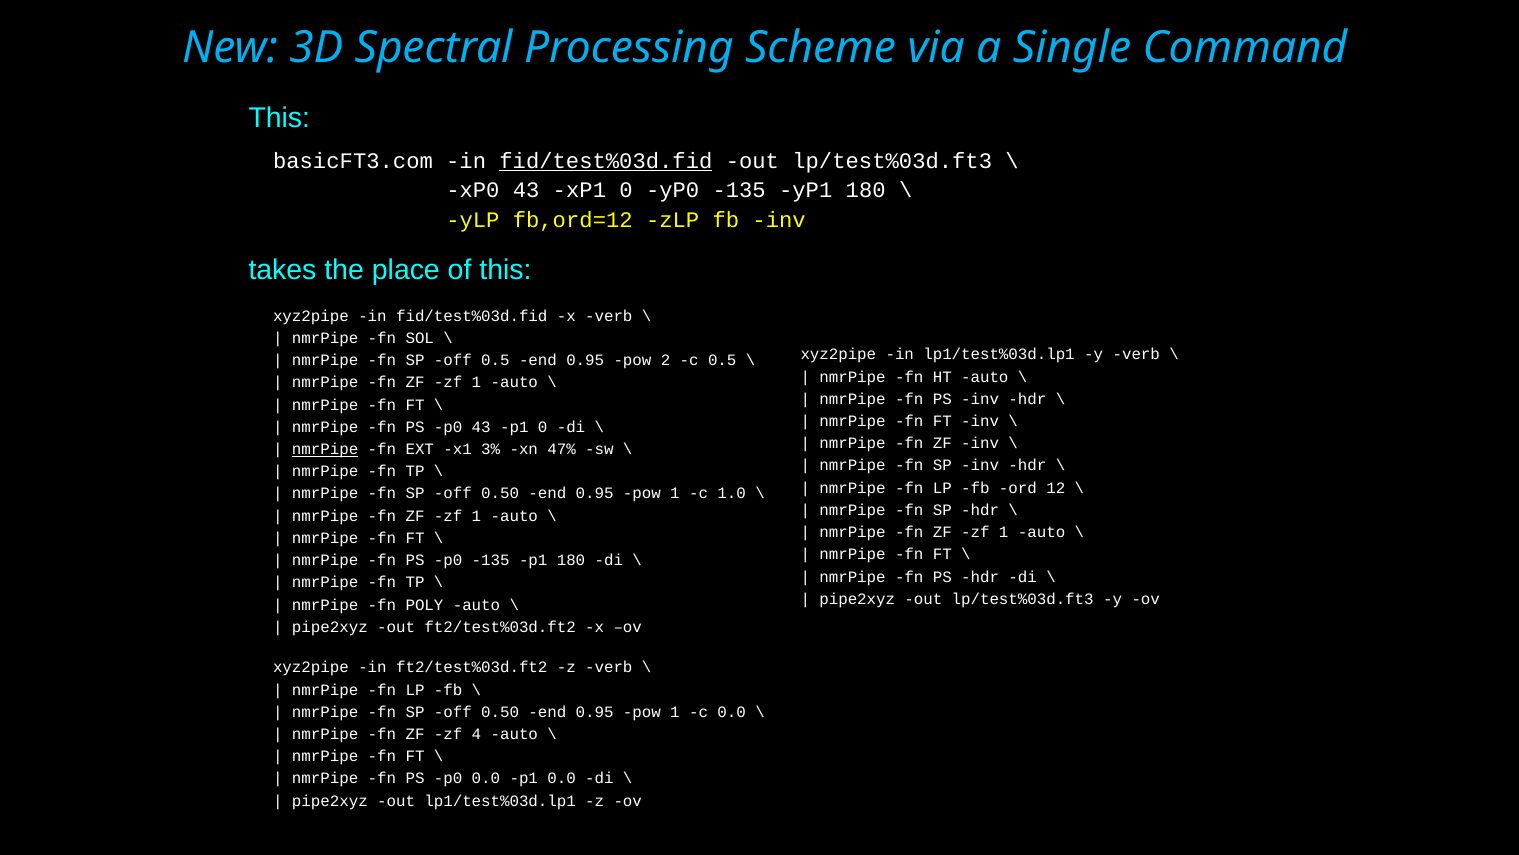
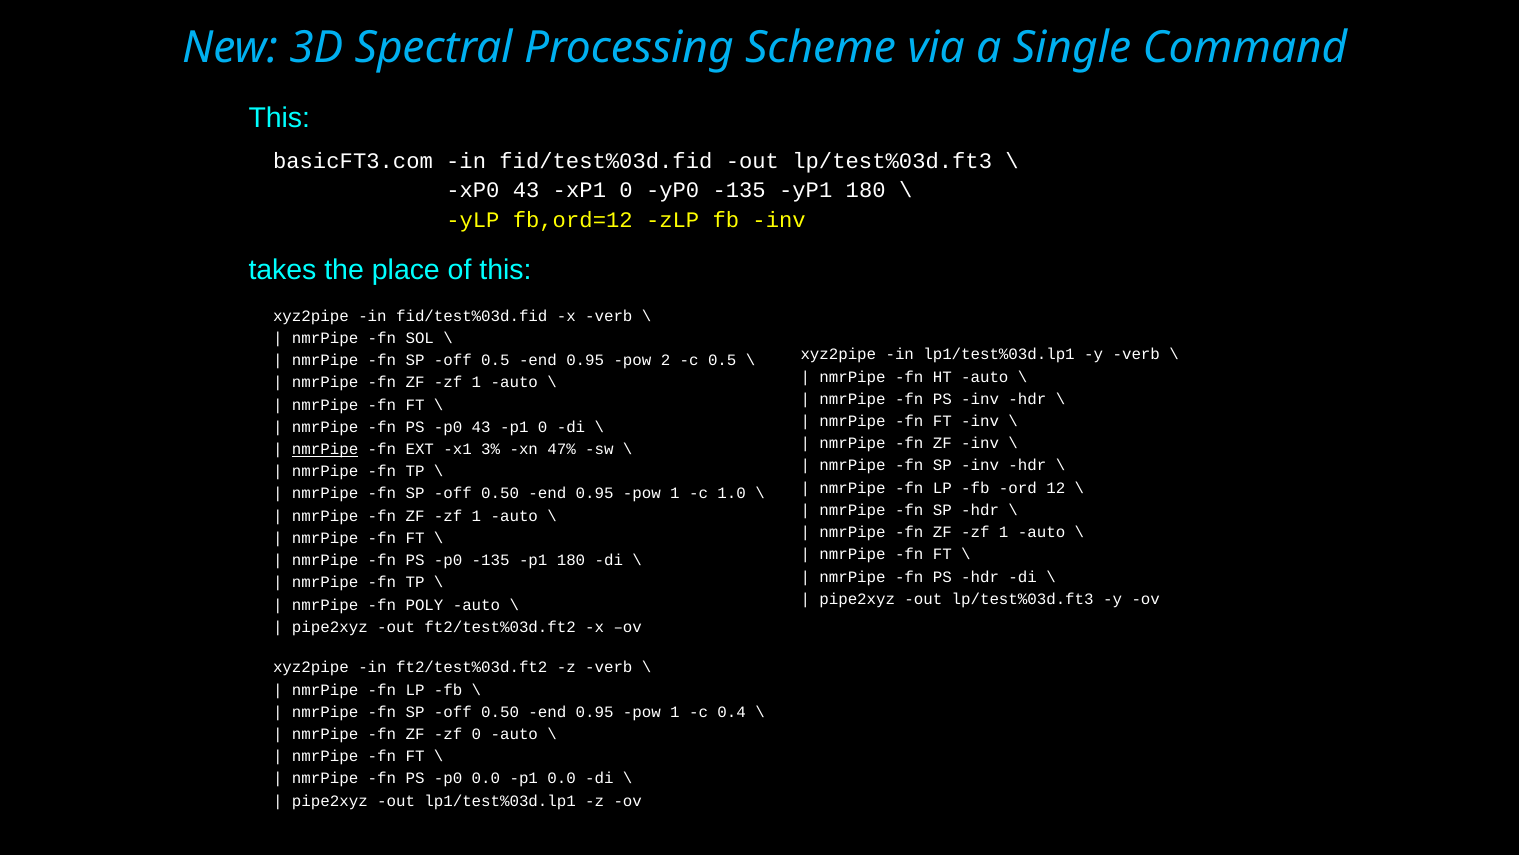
fid/test%03d.fid underline: present -> none (606, 161)
c 0.0: 0.0 -> 0.4 (732, 712)
zf 4: 4 -> 0 (476, 734)
